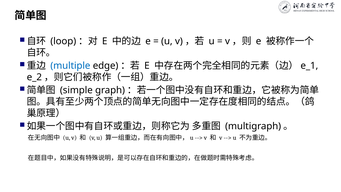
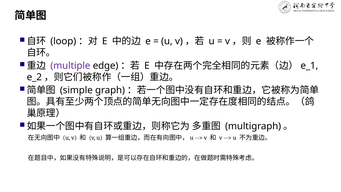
multiple colour: blue -> purple (70, 66)
